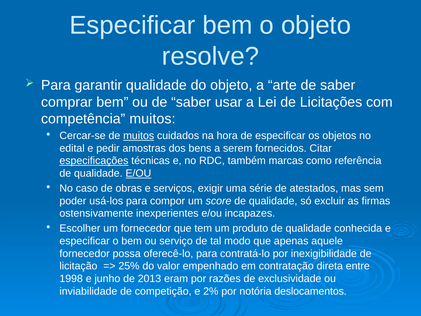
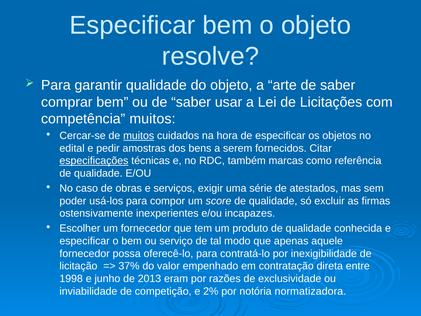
E/OU underline: present -> none (138, 173)
25%: 25% -> 37% (129, 266)
deslocamentos: deslocamentos -> normatizadora (310, 291)
